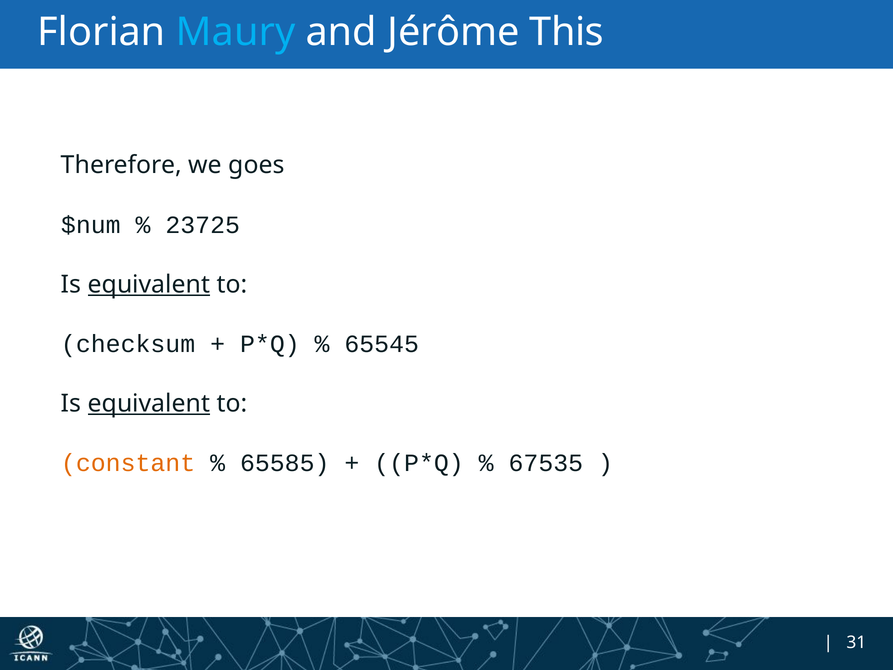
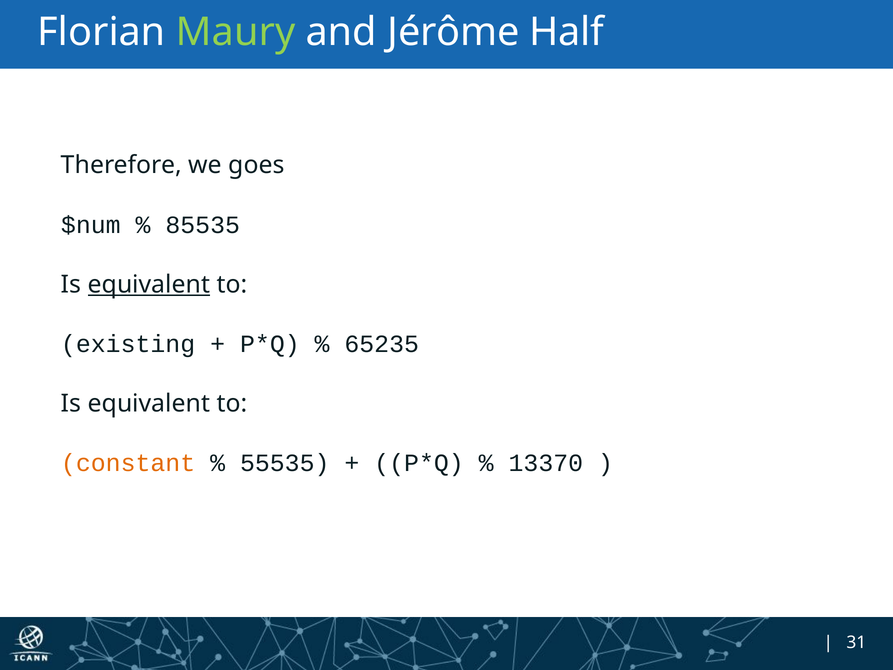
Maury colour: light blue -> light green (236, 32)
This: This -> Half (567, 32)
23725: 23725 -> 85535 (203, 225)
checksum: checksum -> existing (128, 344)
65545: 65545 -> 65235 (382, 344)
equivalent underline: present -> none (149, 403)
65585: 65585 -> 55535 (285, 463)
67535: 67535 -> 13370 (546, 463)
